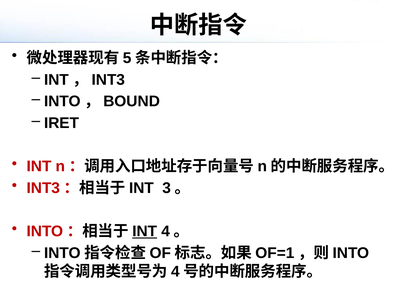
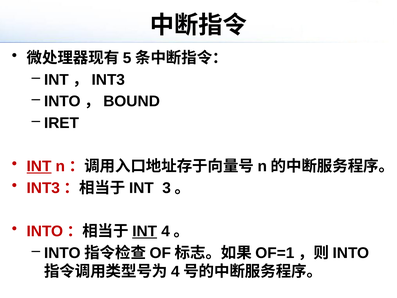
INT underline: none -> present (39, 166)
